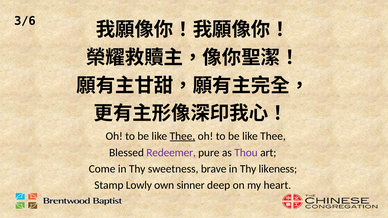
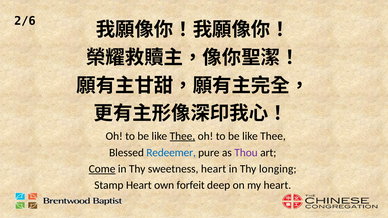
3/6: 3/6 -> 2/6 (25, 21)
Redeemer colour: purple -> blue (171, 153)
Come underline: none -> present (102, 169)
sweetness brave: brave -> heart (214, 169)
likeness: likeness -> longing (278, 169)
Stamp Lowly: Lowly -> Heart (139, 185)
sinner: sinner -> forfeit (191, 185)
